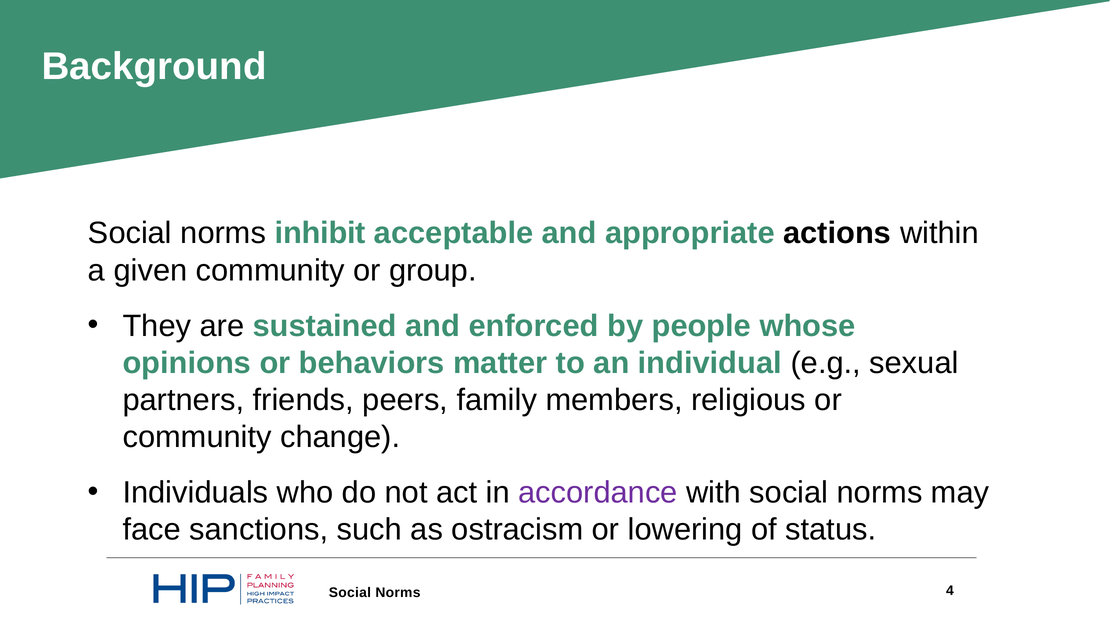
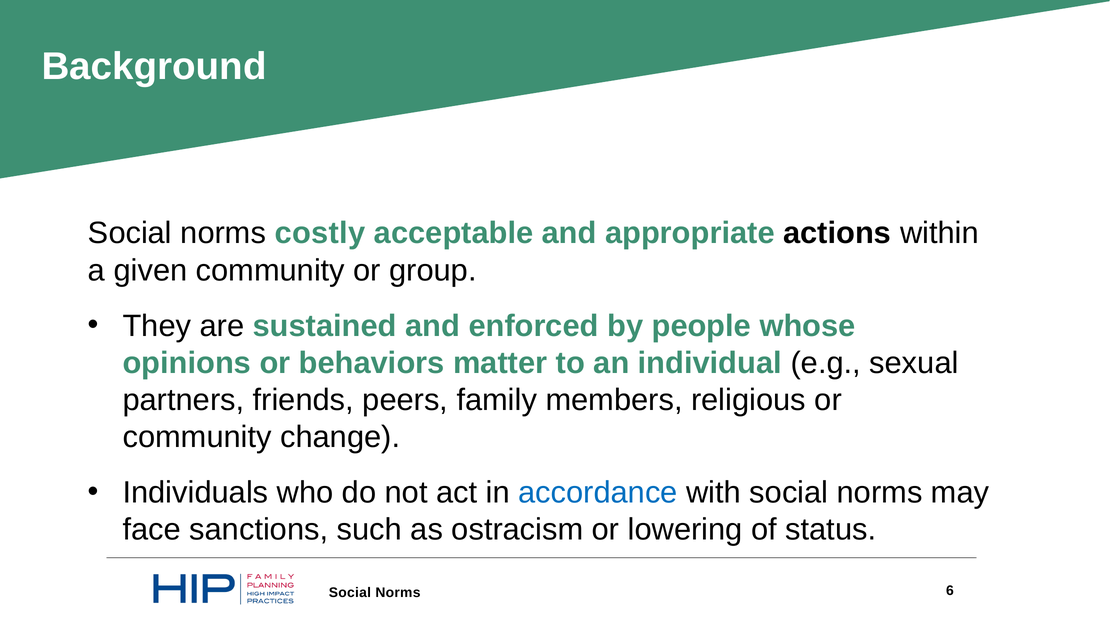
inhibit: inhibit -> costly (320, 233)
accordance colour: purple -> blue (598, 492)
4: 4 -> 6 (950, 591)
